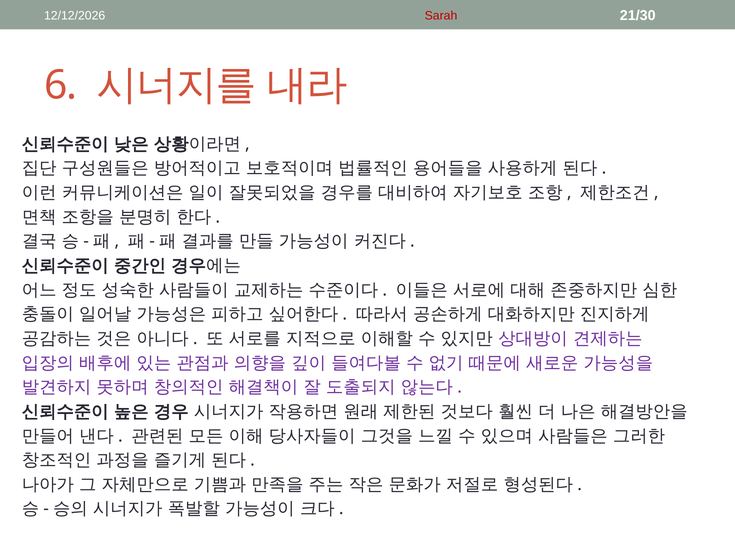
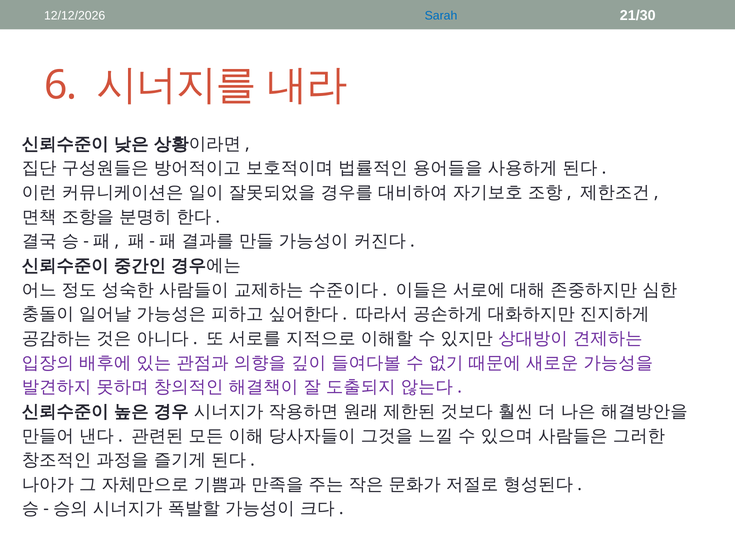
Sarah colour: red -> blue (441, 16)
